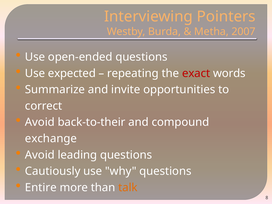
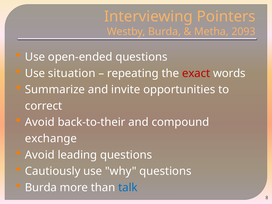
2007: 2007 -> 2093 (244, 32)
expected: expected -> situation (72, 73)
Entire: Entire -> Burda (41, 188)
talk colour: orange -> blue (128, 188)
